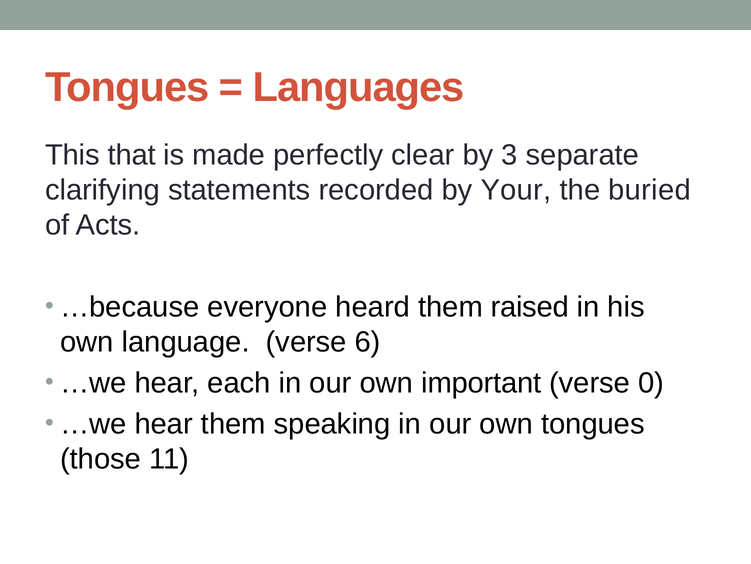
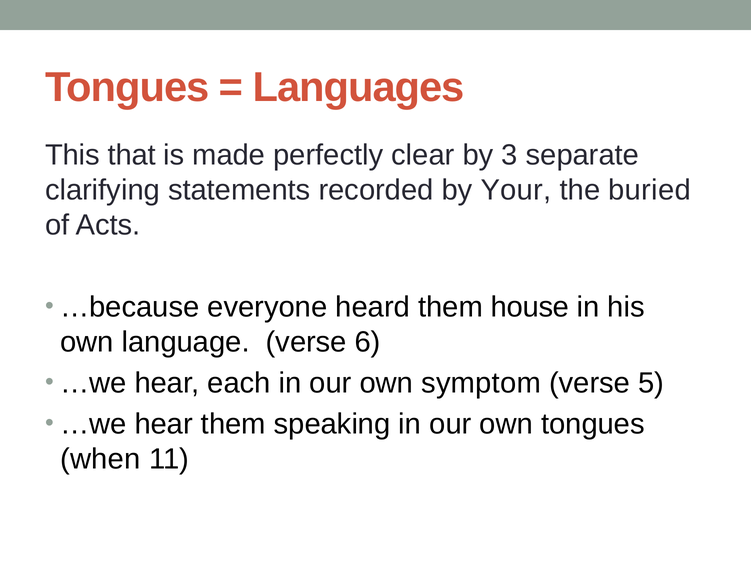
raised: raised -> house (530, 307)
important: important -> symptom (481, 383)
0: 0 -> 5 (651, 383)
those: those -> when (100, 459)
